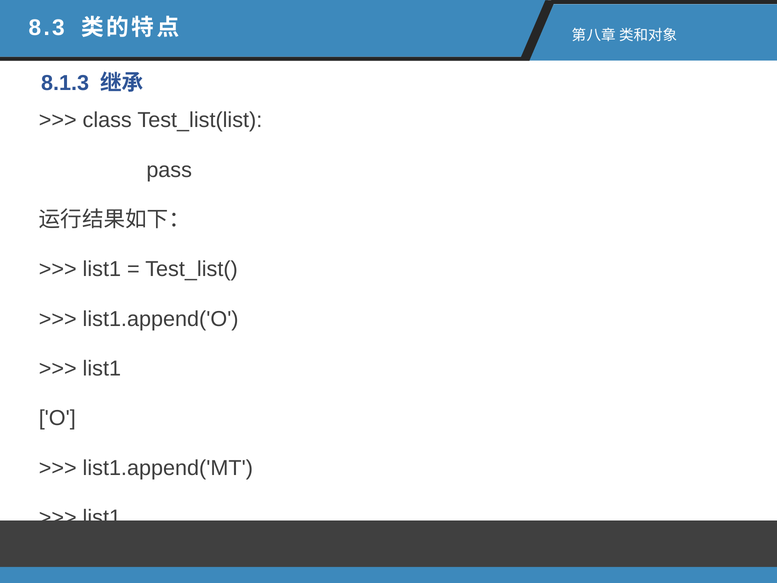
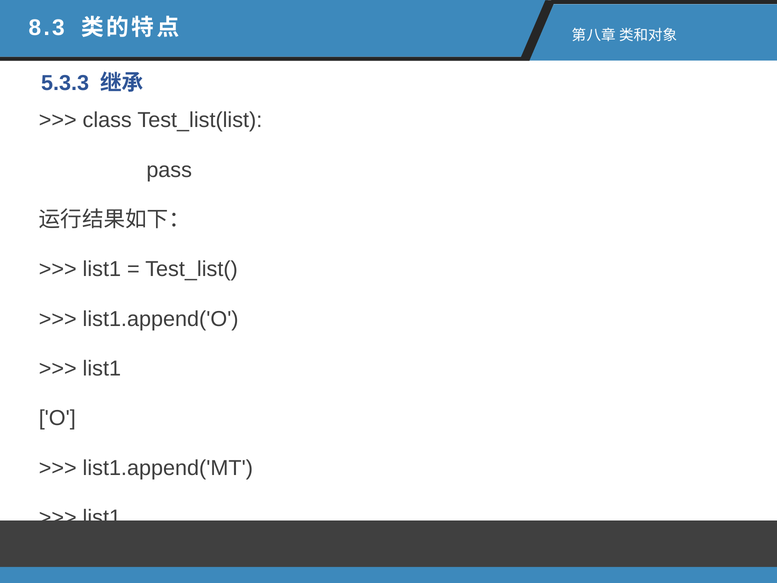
8.1.3: 8.1.3 -> 5.3.3 (65, 83)
